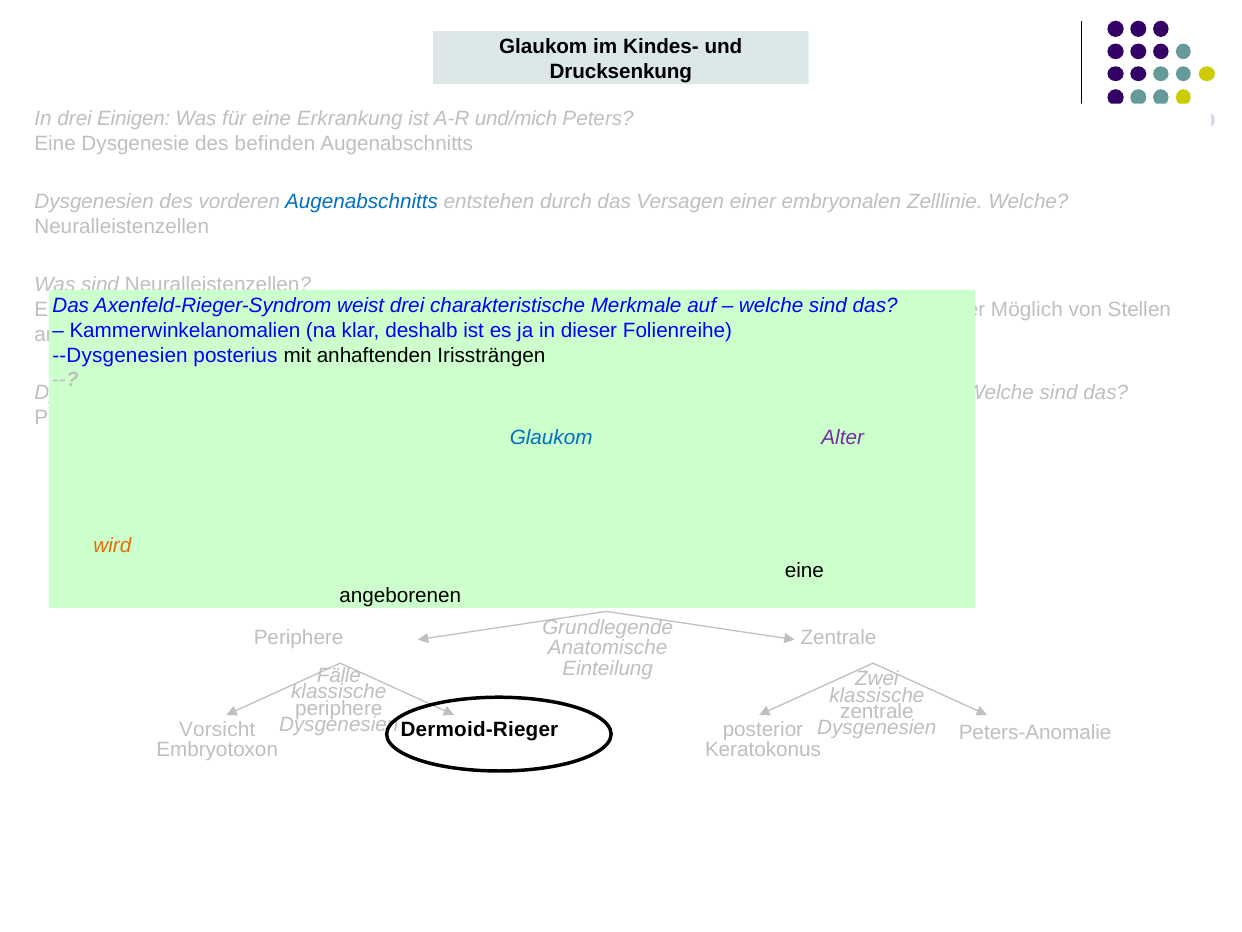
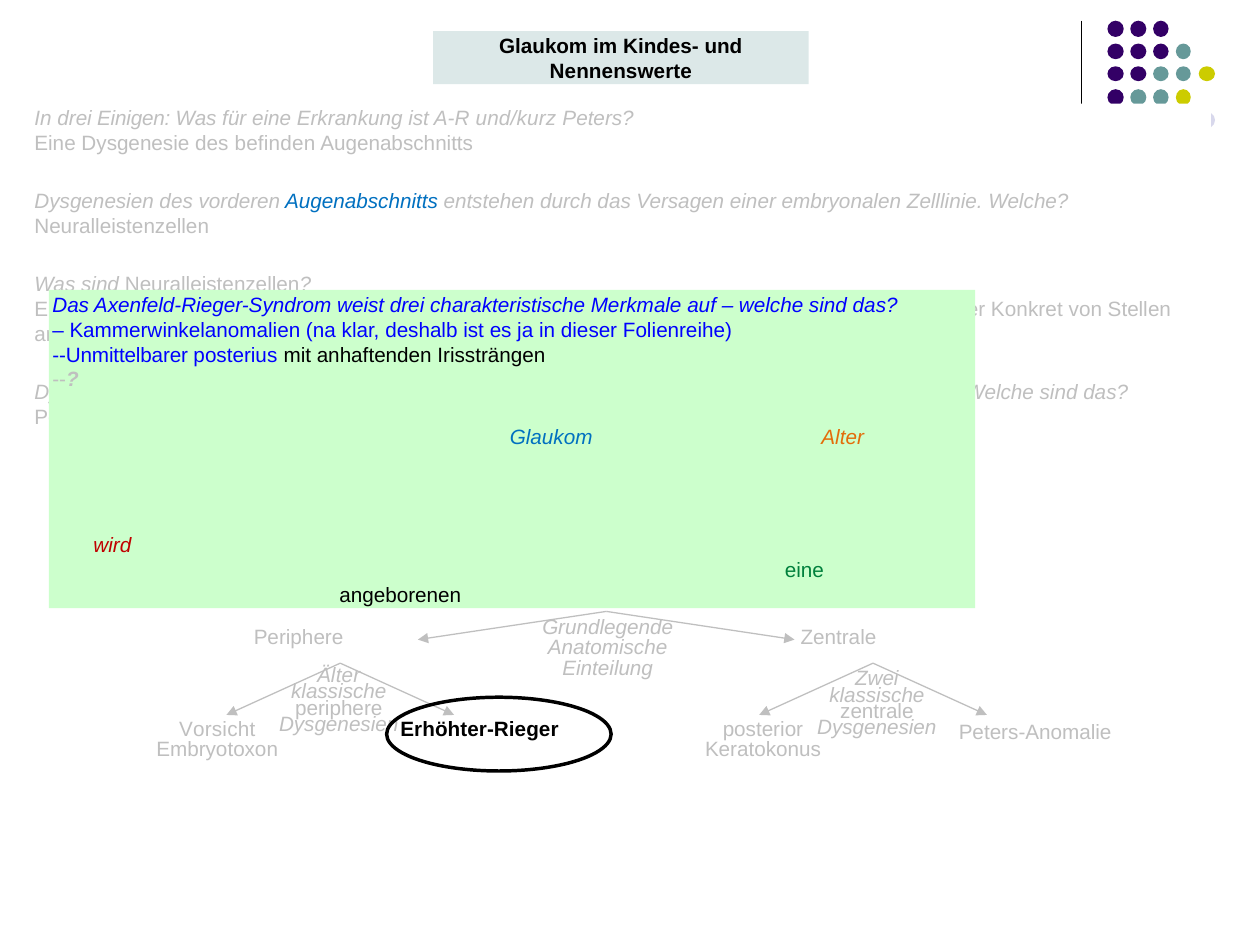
Drucksenkung: Drucksenkung -> Nennenswerte (621, 71)
und/mich: und/mich -> und/kurz (516, 119)
Möglich: Möglich -> Konkret (1027, 309)
--Dysgenesien: --Dysgenesien -> --Unmittelbarer (120, 355)
Alter colour: purple -> orange (843, 438)
wird colour: orange -> red (112, 545)
eine colour: black -> green (804, 570)
Fälle: Fälle -> Älter (339, 675)
Dermoid-Rieger: Dermoid-Rieger -> Erhöhter-Rieger (479, 729)
